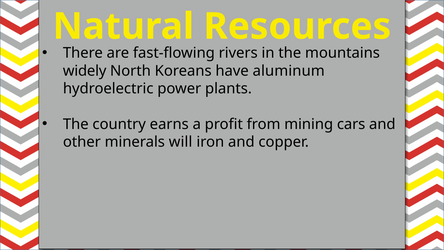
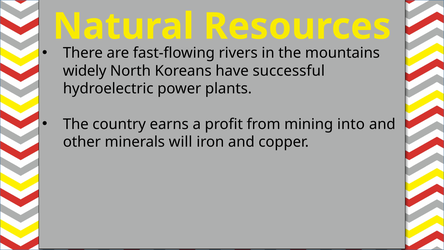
aluminum: aluminum -> successful (289, 71)
cars: cars -> into (351, 124)
